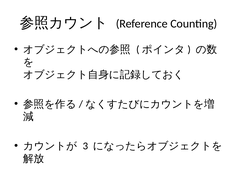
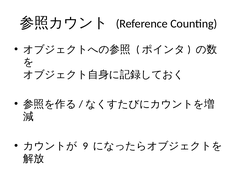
3: 3 -> 9 (85, 147)
